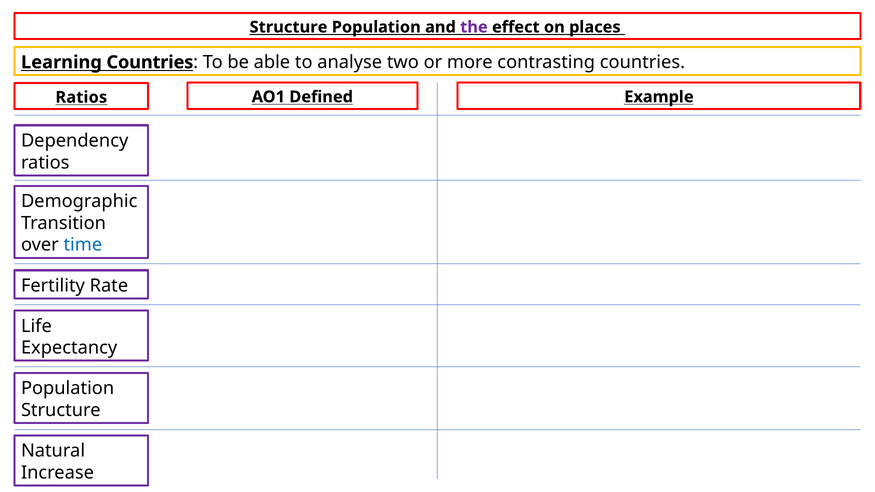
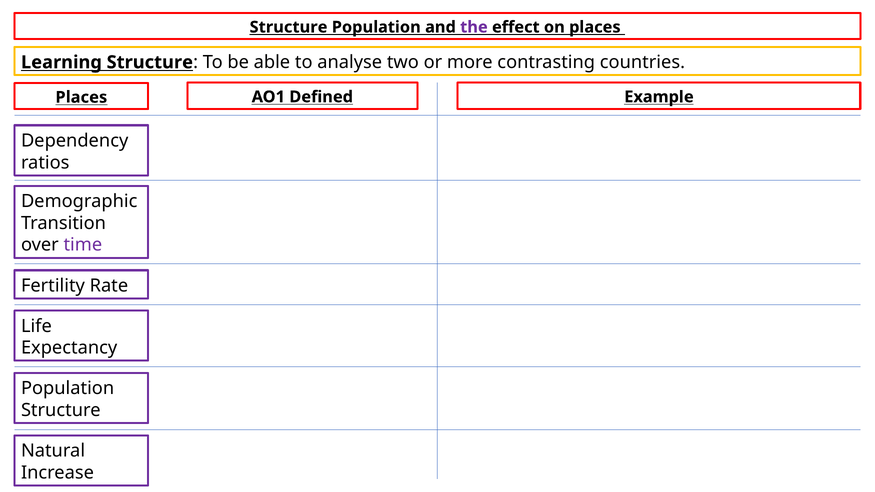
Learning Countries: Countries -> Structure (150, 62)
Ratios: Ratios -> Places (81, 97)
time colour: blue -> purple (83, 245)
